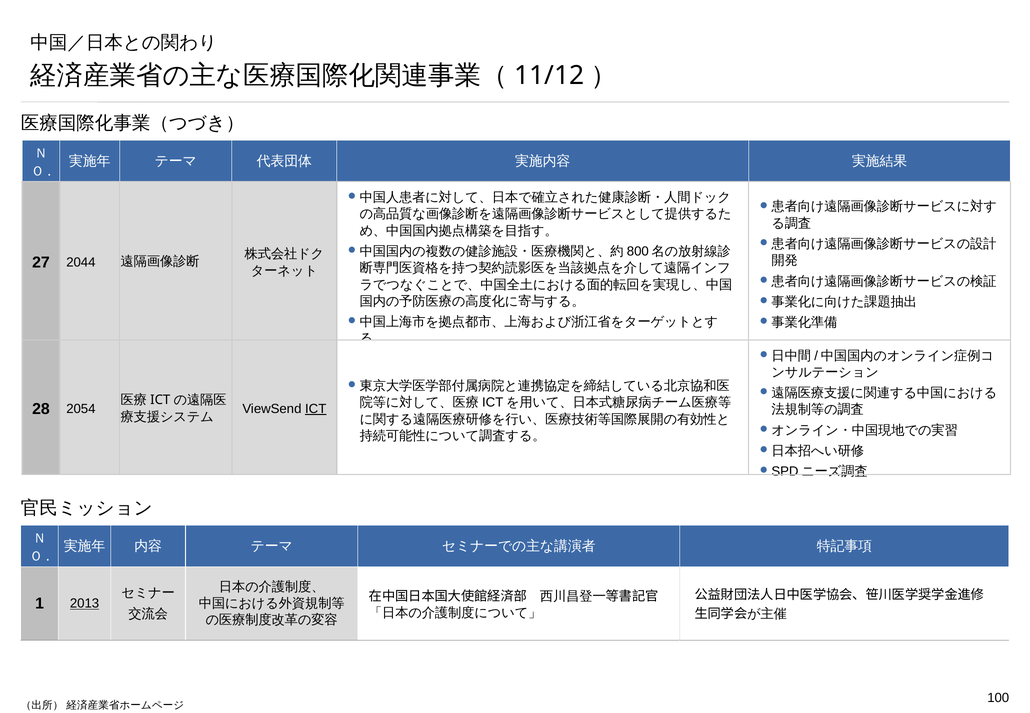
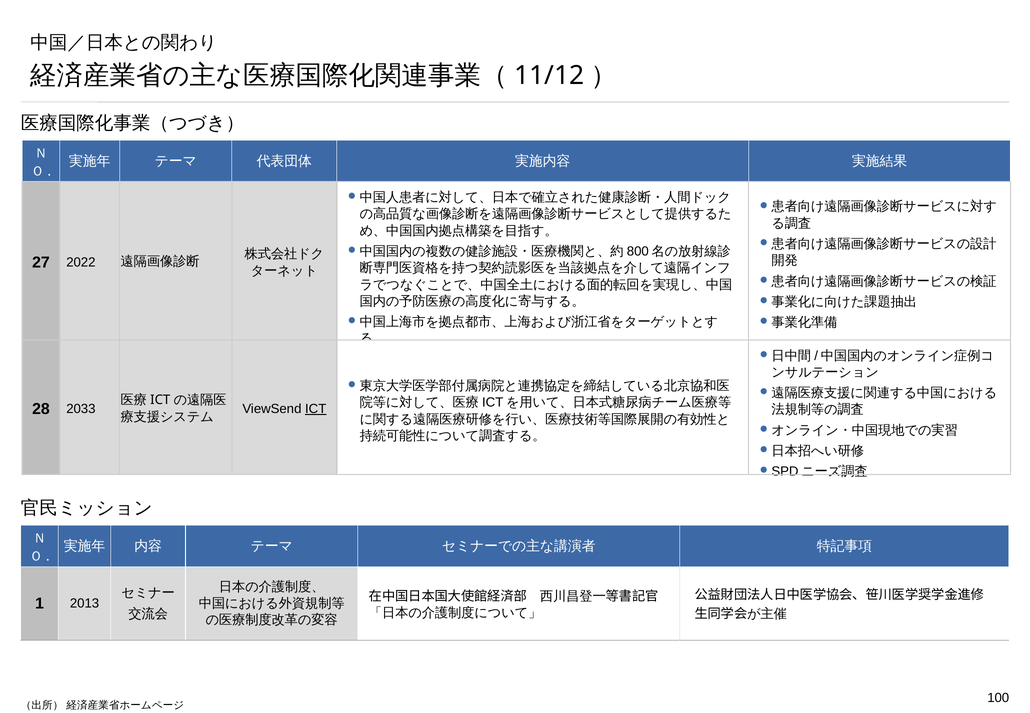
2044: 2044 -> 2022 (81, 263)
2054: 2054 -> 2033 (81, 409)
2013 underline: present -> none (85, 604)
